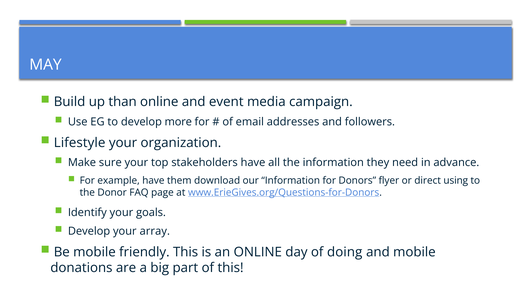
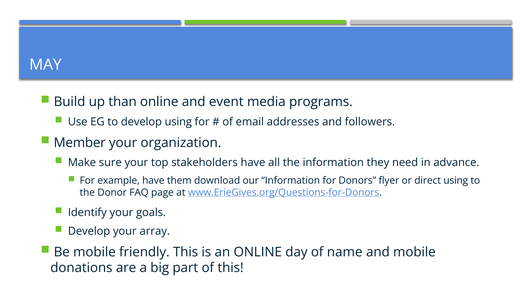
campaign: campaign -> programs (321, 102)
develop more: more -> using (178, 122)
Lifestyle: Lifestyle -> Member (80, 142)
doing: doing -> name (345, 252)
